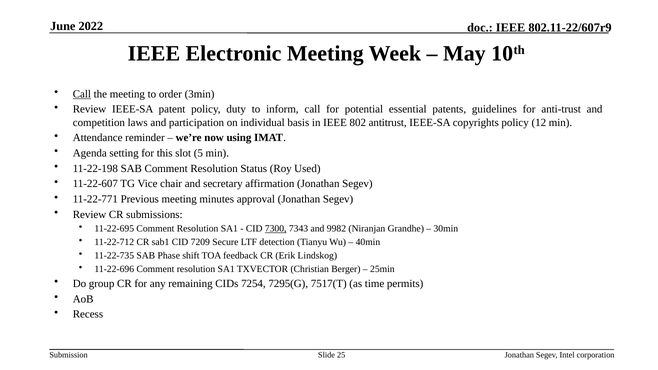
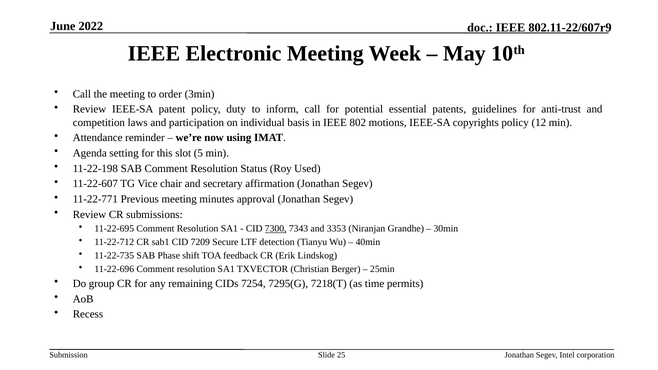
Call underline: present -> none (82, 94)
antitrust: antitrust -> motions (388, 123)
9982: 9982 -> 3353 (336, 229)
7517(T: 7517(T -> 7218(T (329, 284)
